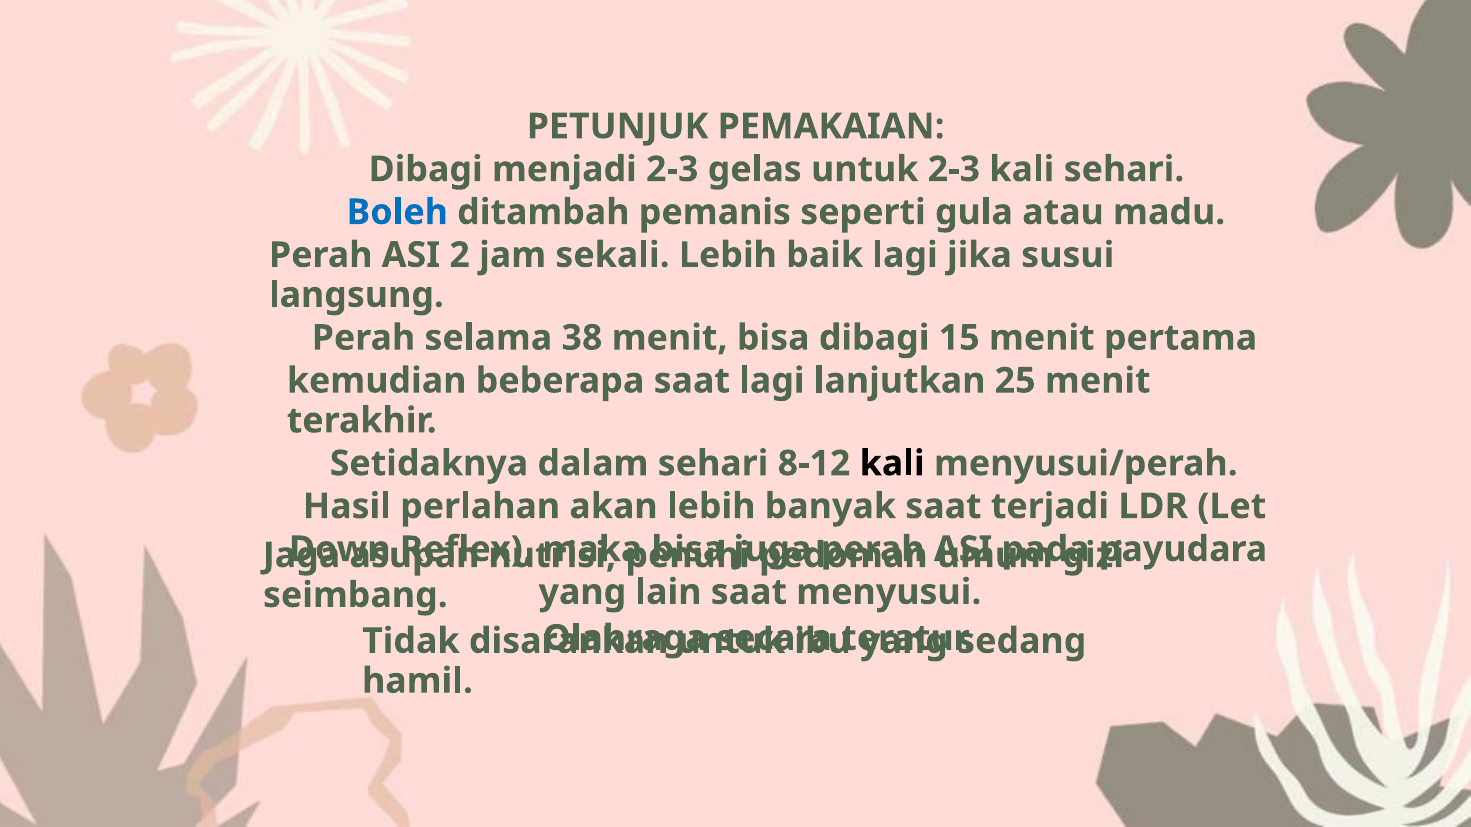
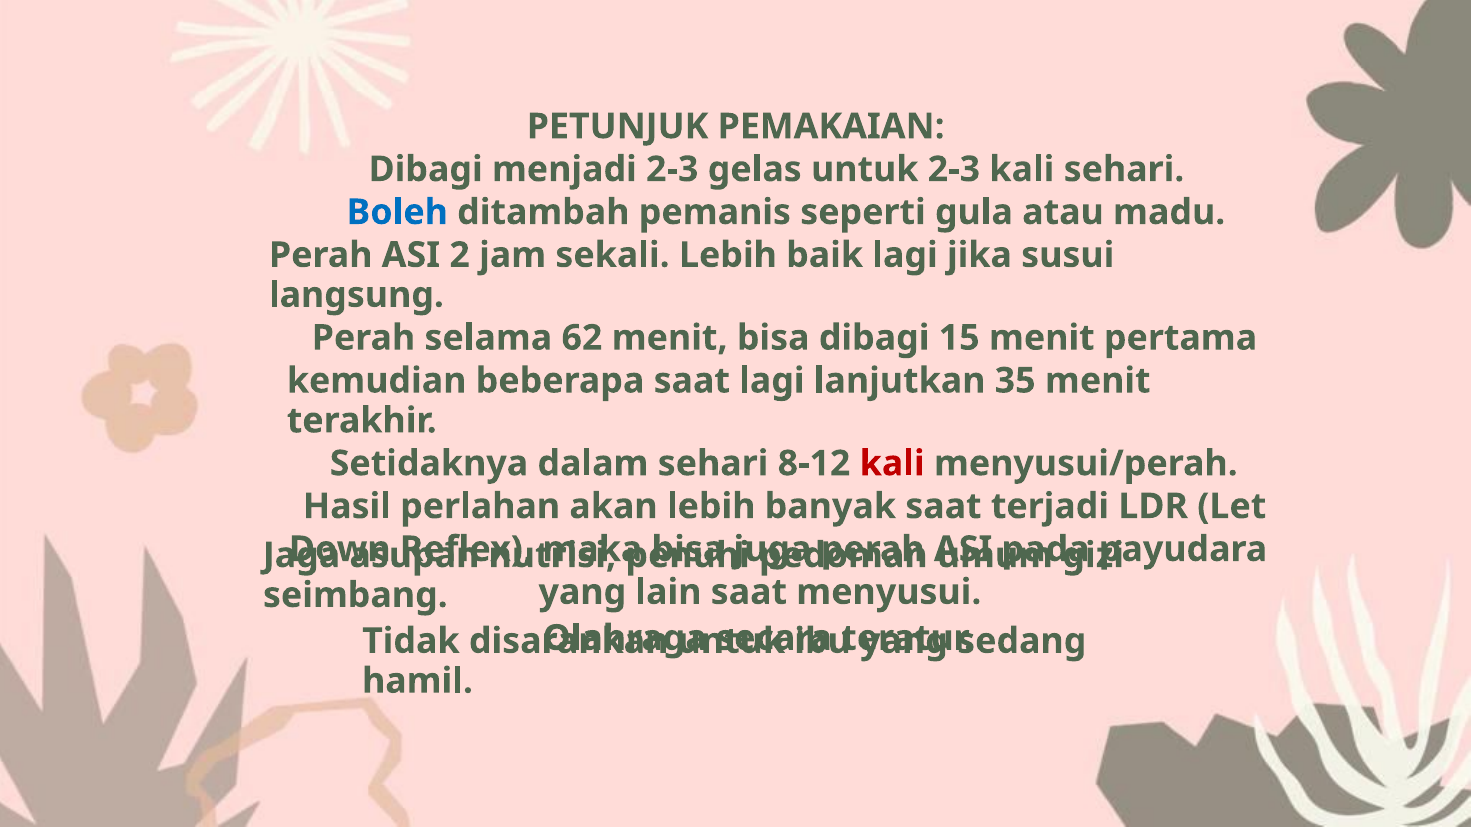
38: 38 -> 62 (582, 338)
25: 25 -> 35 (1015, 381)
kali colour: black -> red (892, 464)
